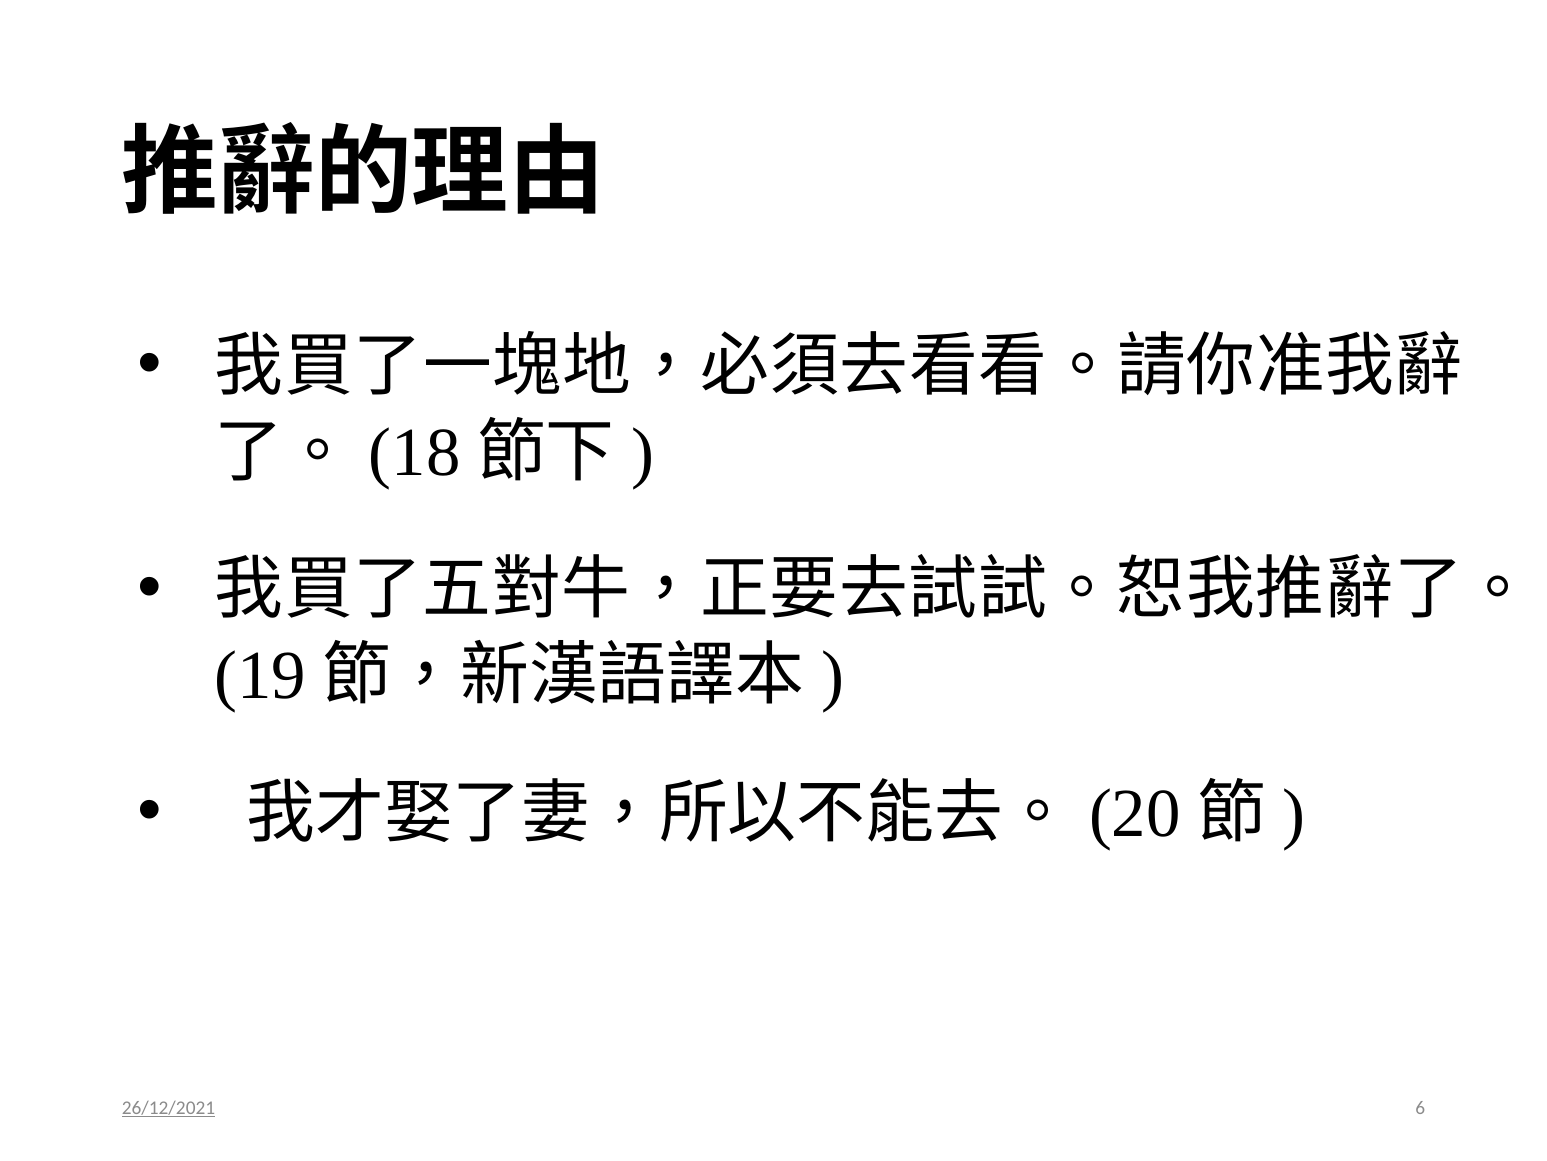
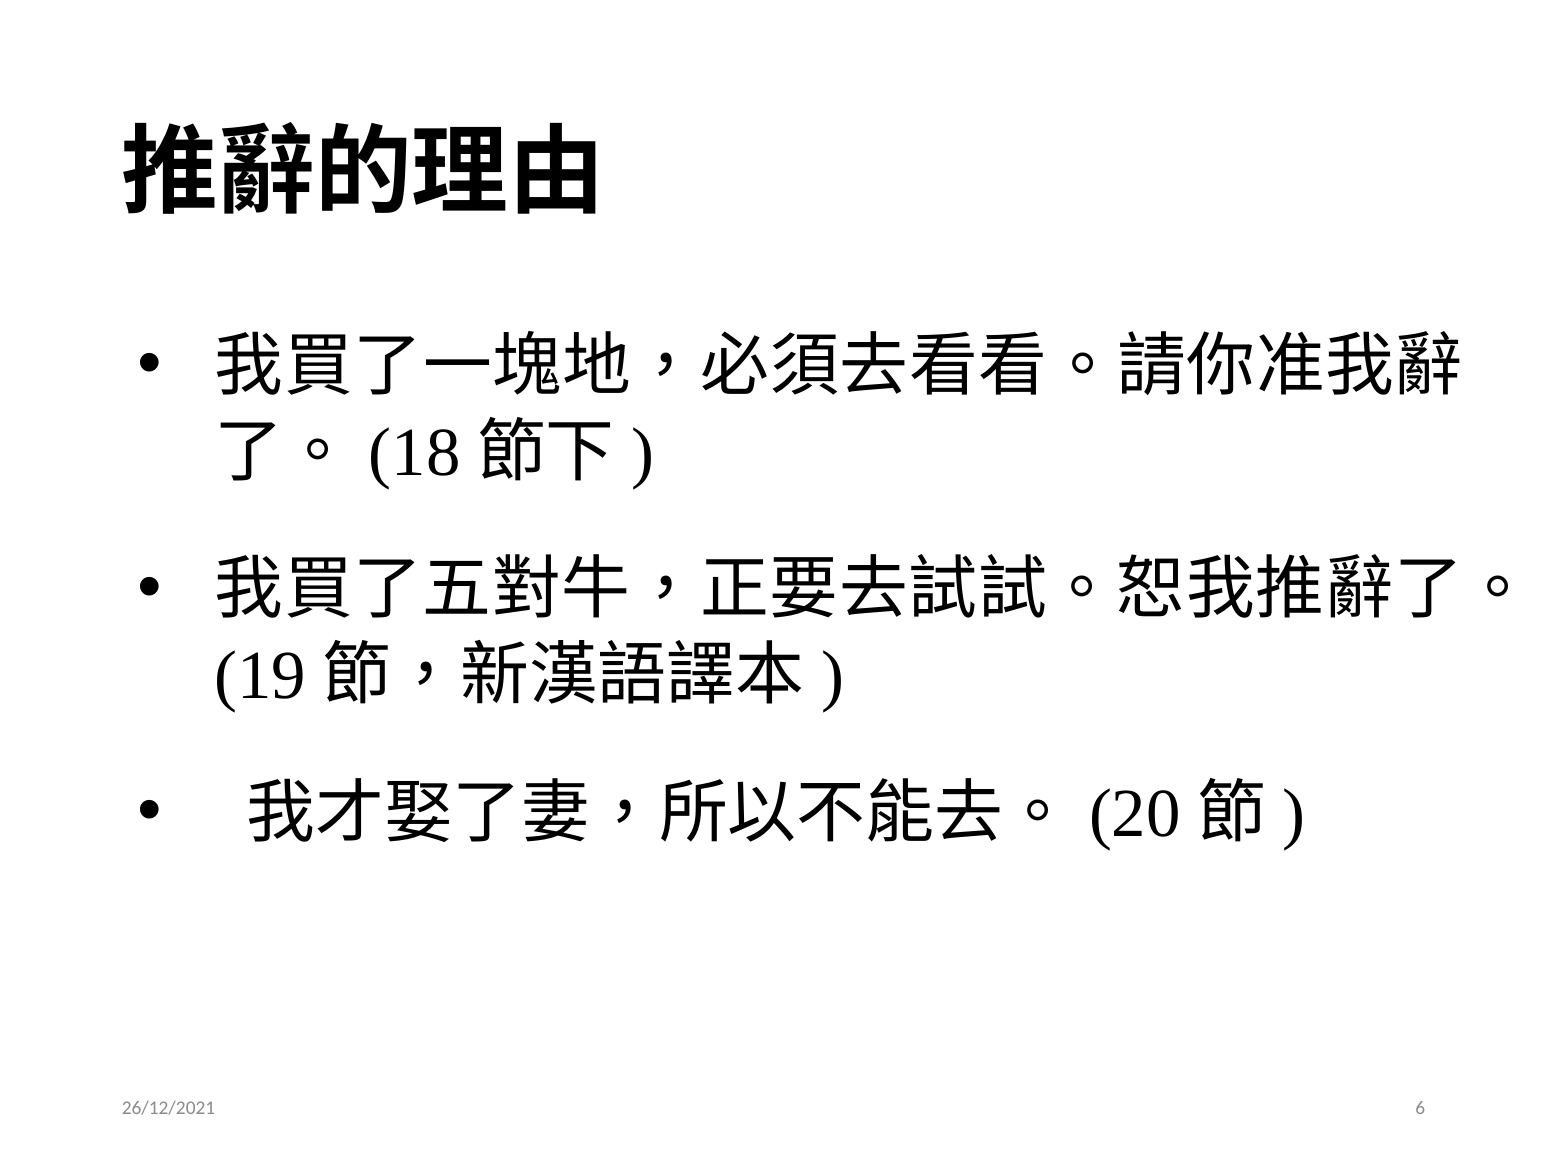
26/12/2021 underline: present -> none (168, 1108)
